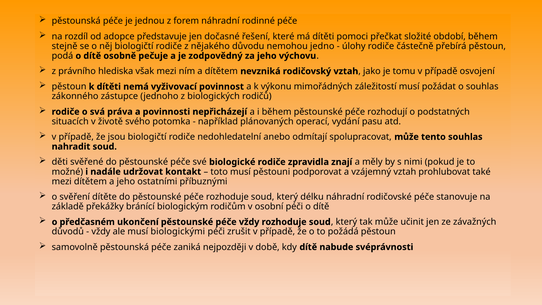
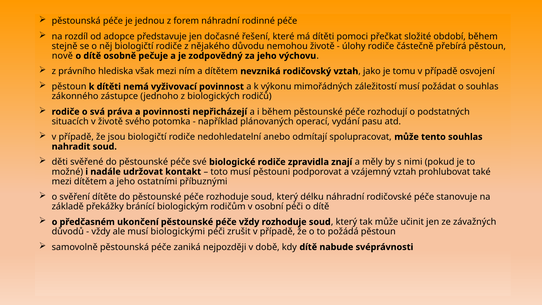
nemohou jedno: jedno -> životě (322, 46)
podá: podá -> nově (62, 56)
